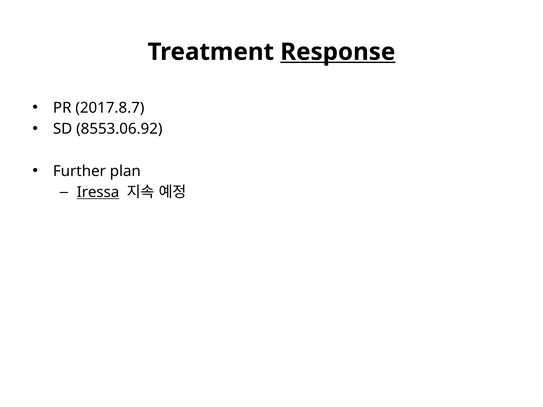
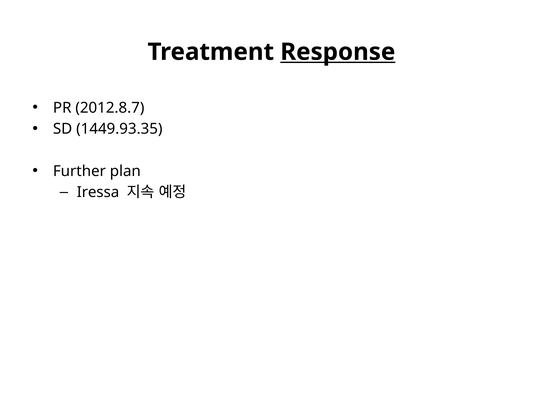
2017.8.7: 2017.8.7 -> 2012.8.7 (110, 108)
8553.06.92: 8553.06.92 -> 1449.93.35 (119, 129)
Iressa underline: present -> none (98, 192)
